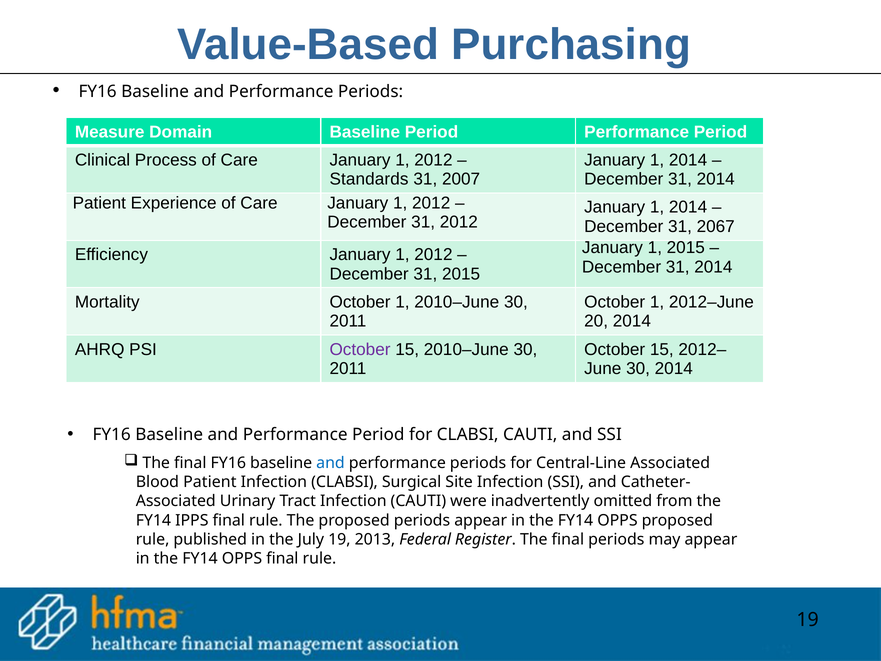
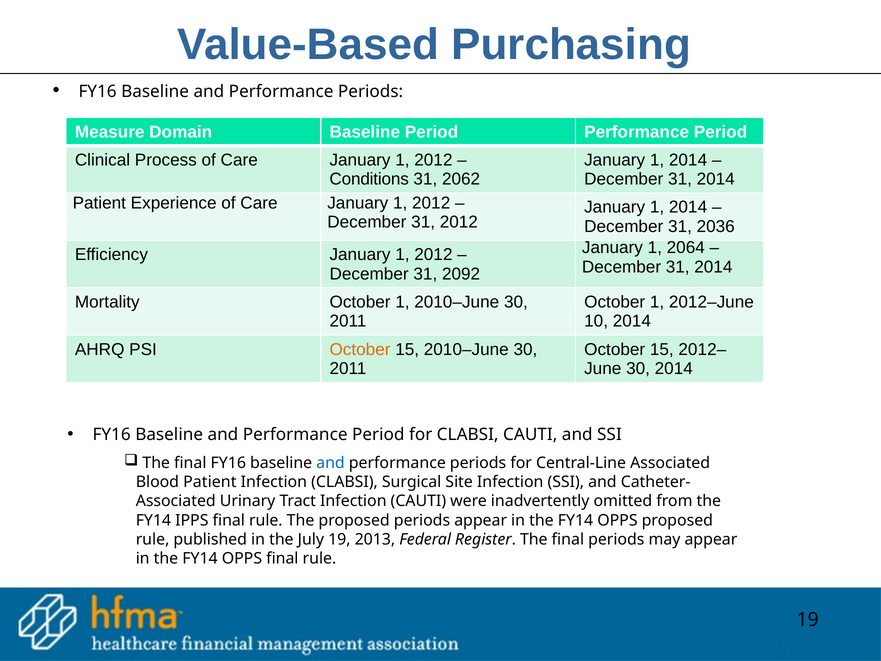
Standards: Standards -> Conditions (369, 179)
2007: 2007 -> 2062 (461, 179)
2067: 2067 -> 2036 (716, 226)
1 2015: 2015 -> 2064 (686, 248)
31 2015: 2015 -> 2092 (461, 274)
20: 20 -> 10 (596, 321)
October colour: purple -> orange (360, 349)
